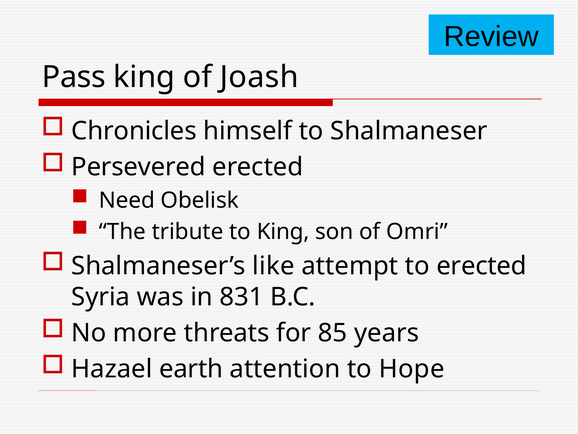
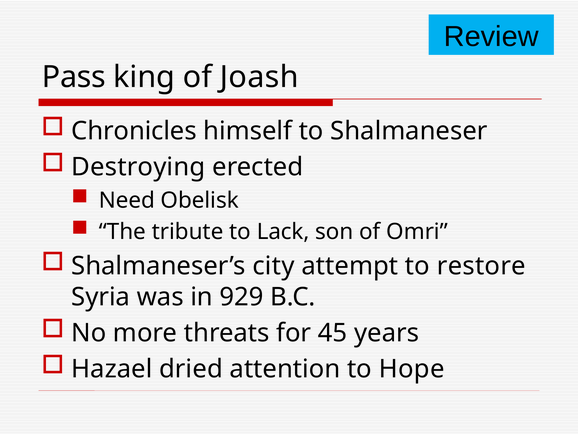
Persevered: Persevered -> Destroying (138, 167)
to King: King -> Lack (283, 232)
like: like -> city (273, 266)
to erected: erected -> restore (481, 266)
831: 831 -> 929 (242, 297)
85: 85 -> 45 (333, 333)
earth: earth -> dried (191, 369)
